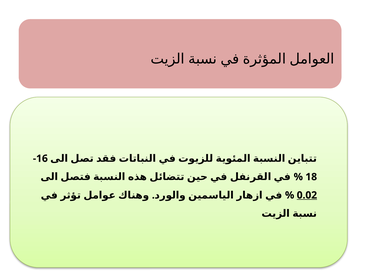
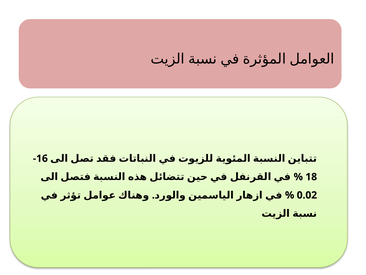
0.02 underline: present -> none (307, 195)
